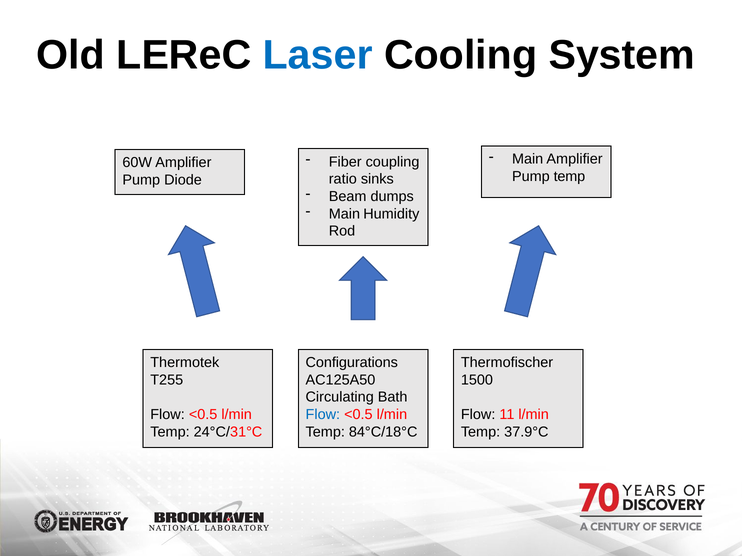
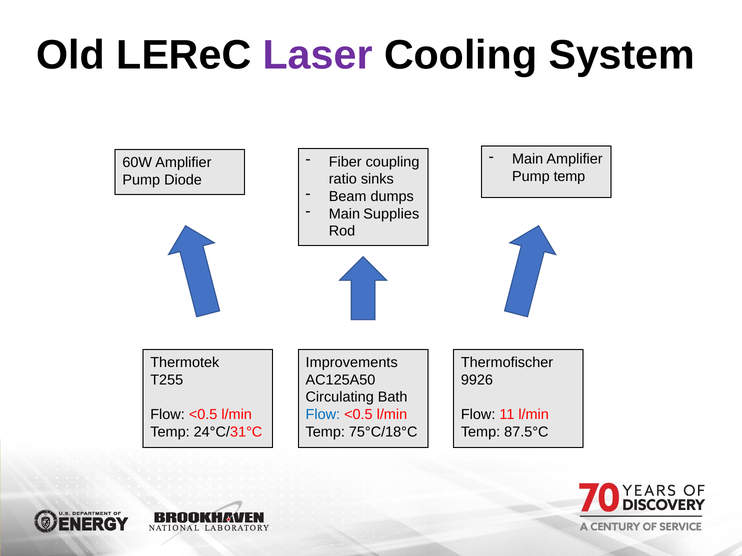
Laser colour: blue -> purple (318, 55)
Humidity: Humidity -> Supplies (391, 214)
Configurations: Configurations -> Improvements (352, 363)
1500: 1500 -> 9926 (477, 380)
84°C/18°C: 84°C/18°C -> 75°C/18°C (383, 432)
37.9°C: 37.9°C -> 87.5°C (526, 432)
